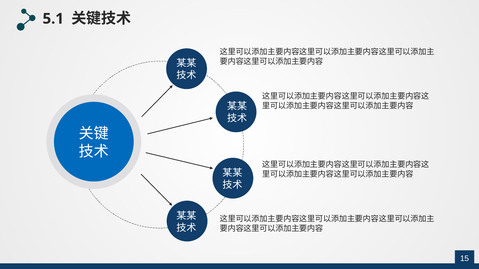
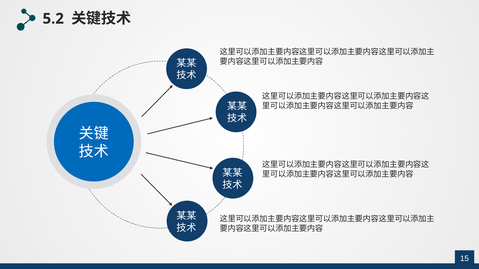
5.1: 5.1 -> 5.2 (53, 19)
